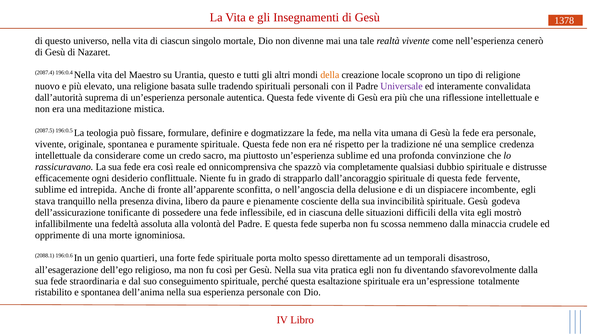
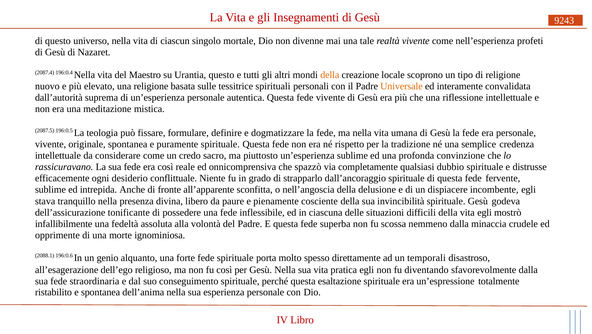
1378: 1378 -> 9243 (564, 20)
cenerò: cenerò -> profeti (530, 41)
tradendo: tradendo -> tessitrice (236, 86)
Universale colour: purple -> orange (401, 86)
quartieri: quartieri -> alquanto (139, 258)
